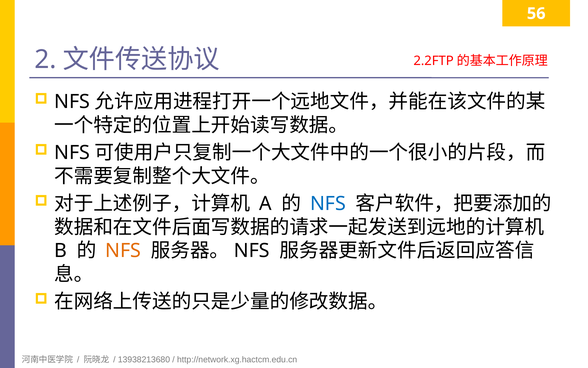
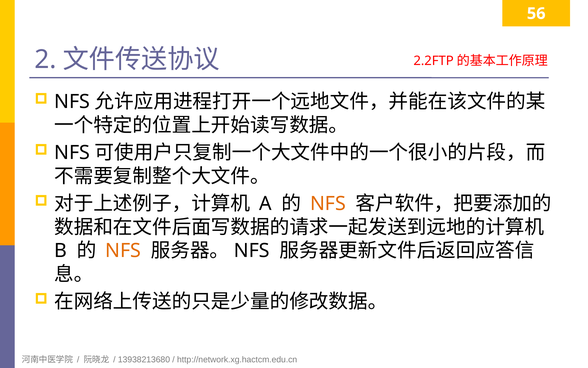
NFS colour: blue -> orange (328, 203)
